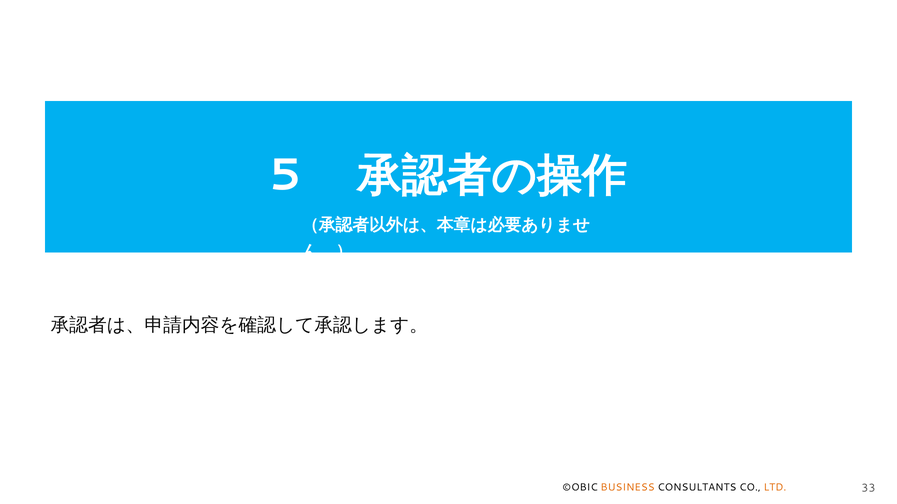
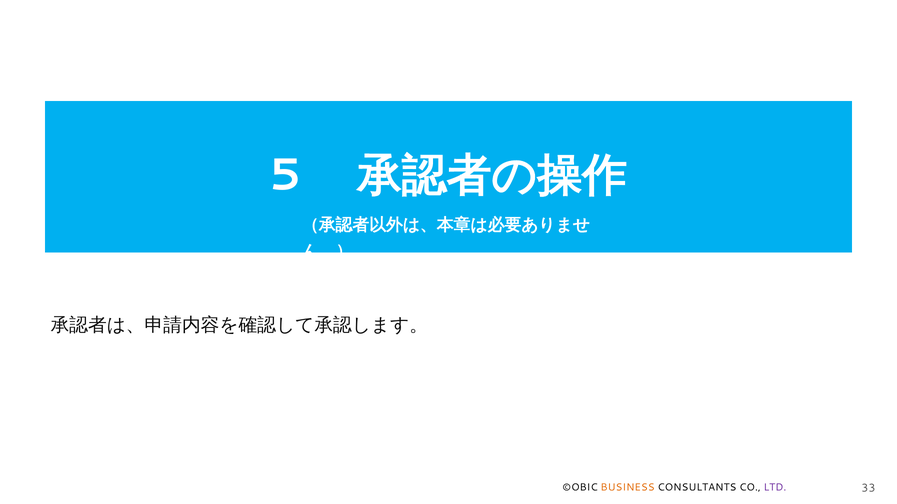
LTD colour: orange -> purple (775, 488)
